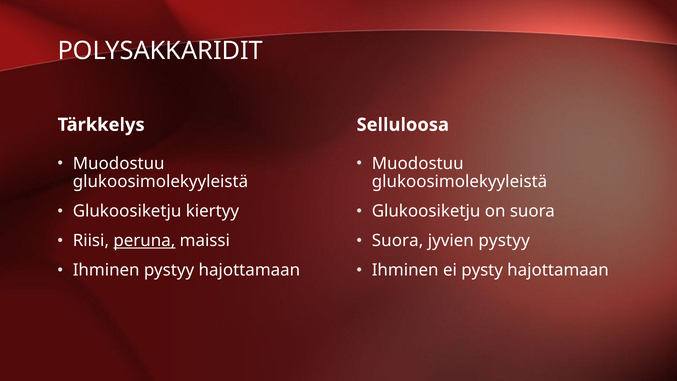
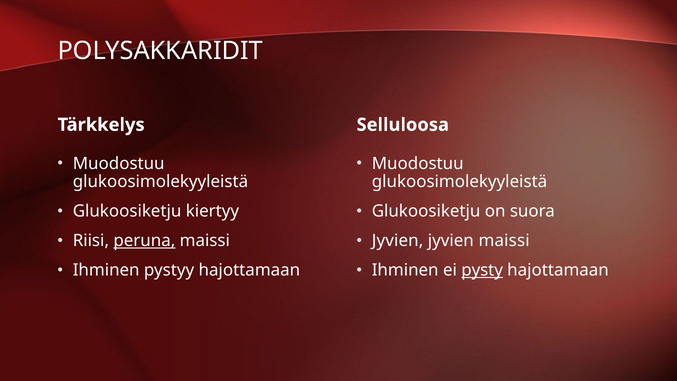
Suora: Suora -> Jyvien (398, 241)
jyvien pystyy: pystyy -> maissi (504, 241)
pysty underline: none -> present (482, 270)
